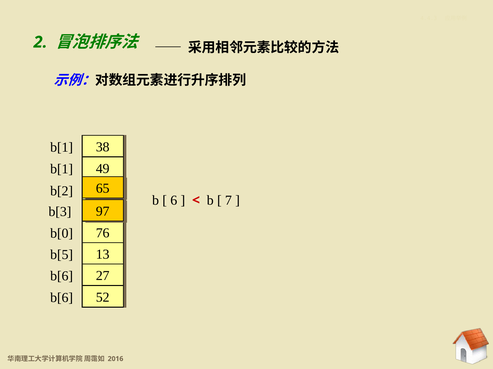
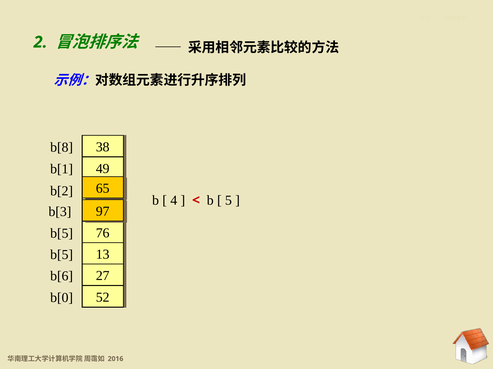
b[1: b[1 -> b[8 (62, 148)
6: 6 -> 4 (174, 201)
7: 7 -> 5 (228, 201)
b[0: b[0 -> b[5 (62, 234)
b[6: b[6 -> b[0 (62, 298)
